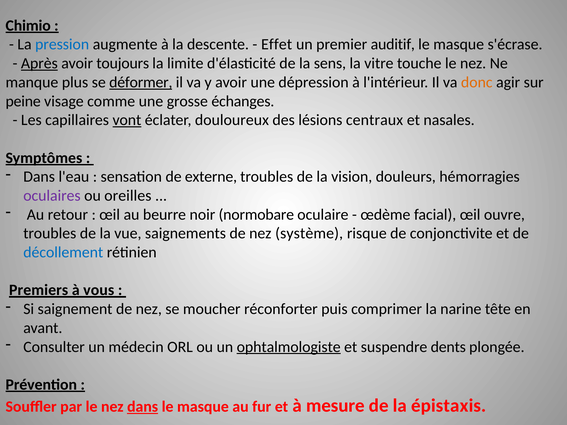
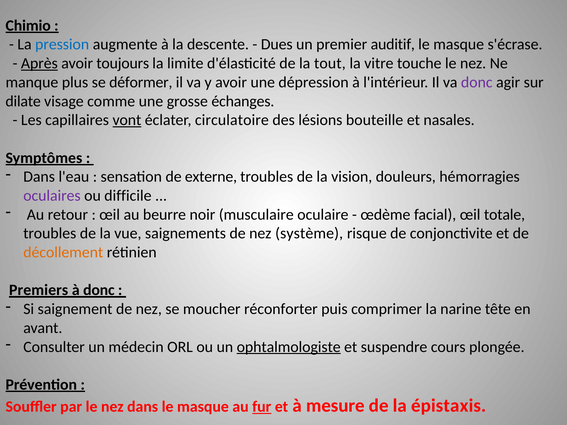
Effet: Effet -> Dues (277, 44)
sens: sens -> tout (330, 63)
déformer underline: present -> none (141, 82)
donc colour: orange -> purple (477, 82)
peine: peine -> dilate (23, 101)
douloureux: douloureux -> circulatoire (232, 120)
centraux: centraux -> bouteille (375, 120)
oreilles: oreilles -> difficile (128, 196)
normobare: normobare -> musculaire (256, 215)
ouvre: ouvre -> totale (504, 215)
décollement colour: blue -> orange (63, 252)
à vous: vous -> donc (99, 290)
dents: dents -> cours (448, 347)
dans underline: present -> none (143, 407)
fur underline: none -> present (262, 407)
